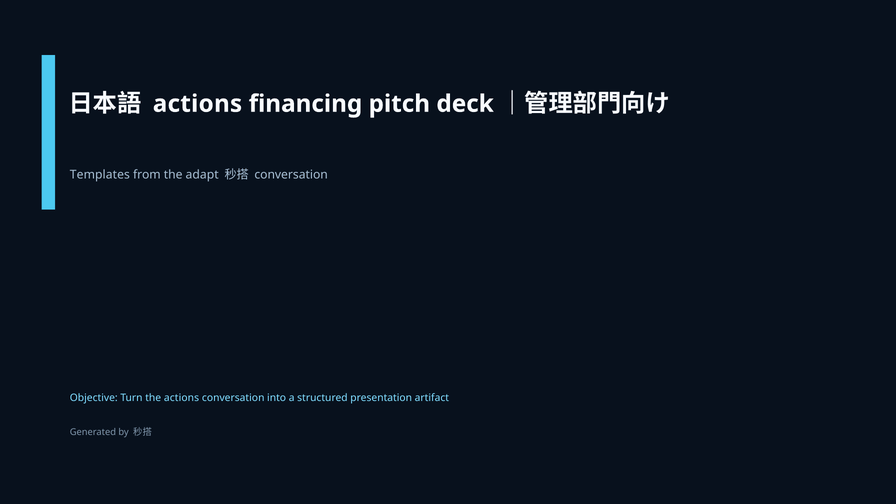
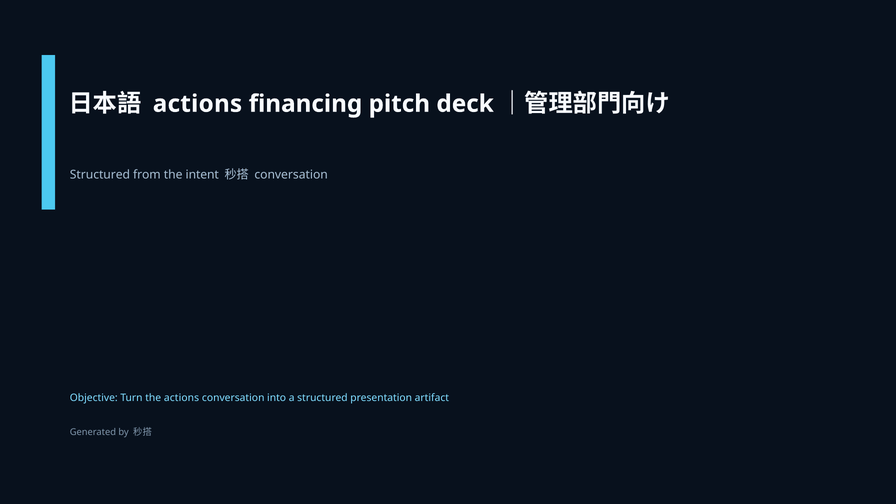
Templates: Templates -> Structured (100, 175)
adapt: adapt -> intent (202, 175)
